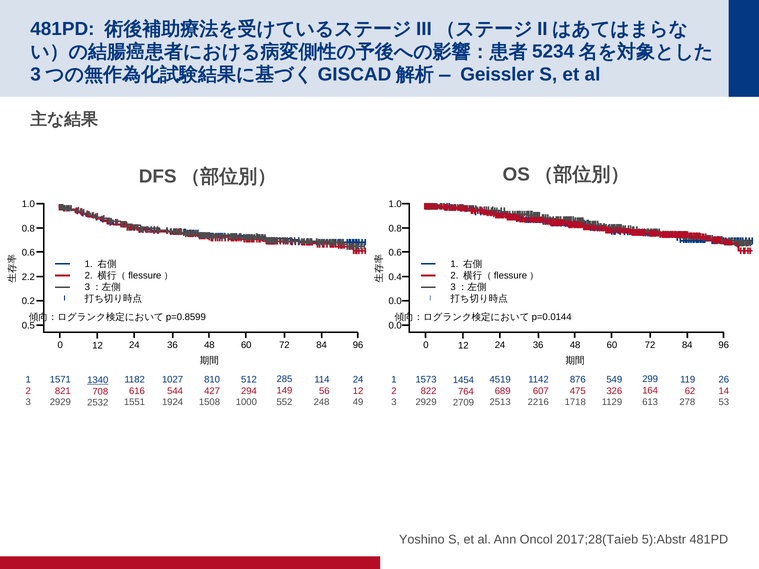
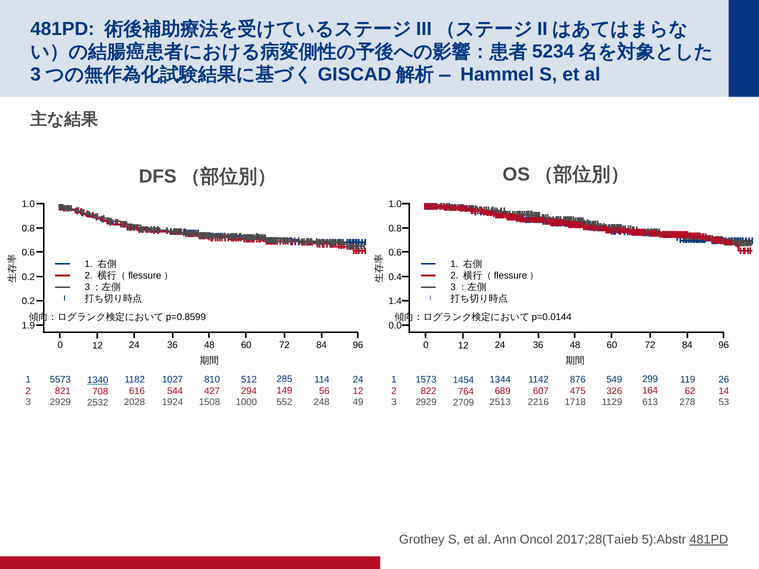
Geissler: Geissler -> Hammel (497, 74)
2.2: 2.2 -> 0.2 (28, 277)
0.0: 0.0 -> 1.4 (395, 301)
0.5: 0.5 -> 1.9 (28, 326)
1571: 1571 -> 5573 (60, 380)
4519: 4519 -> 1344 (500, 380)
1551: 1551 -> 2028 (134, 403)
Yoshino: Yoshino -> Grothey (422, 540)
481PD underline: none -> present (709, 540)
